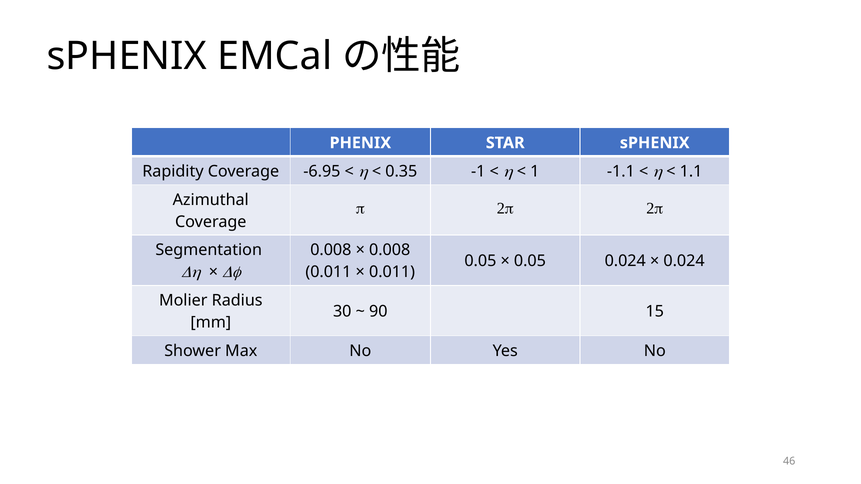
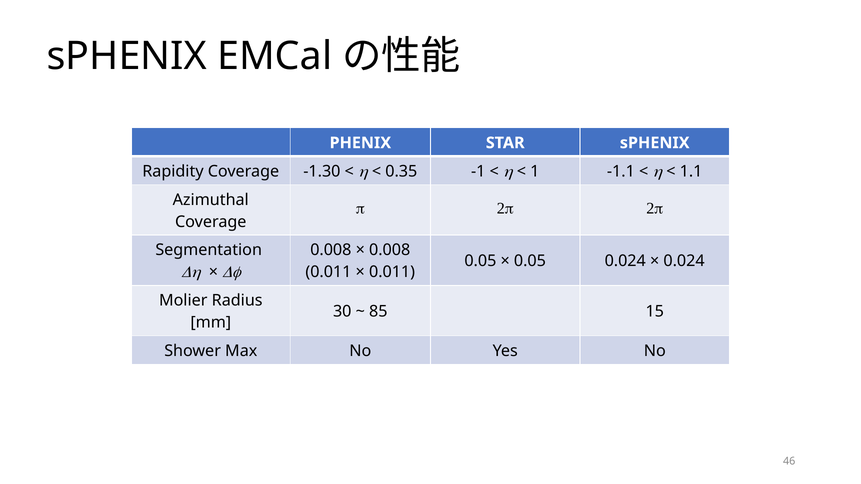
-6.95: -6.95 -> -1.30 (322, 171)
90: 90 -> 85 (378, 312)
